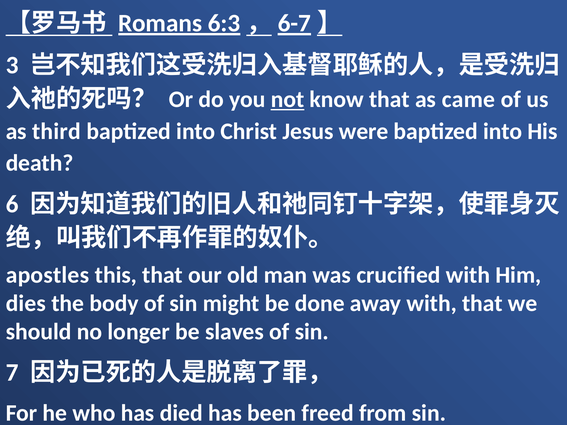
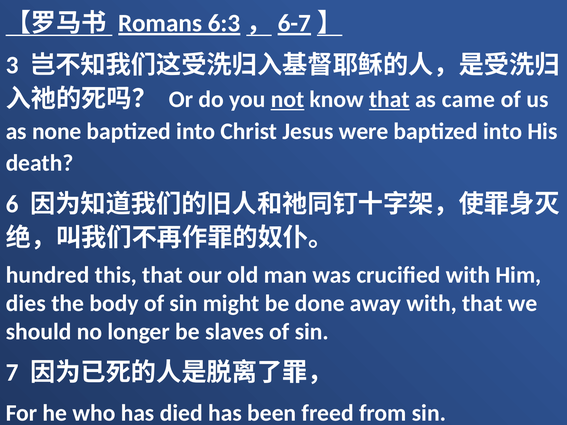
that underline: none -> present (389, 99)
third: third -> none (57, 132)
apostles: apostles -> hundred (48, 275)
